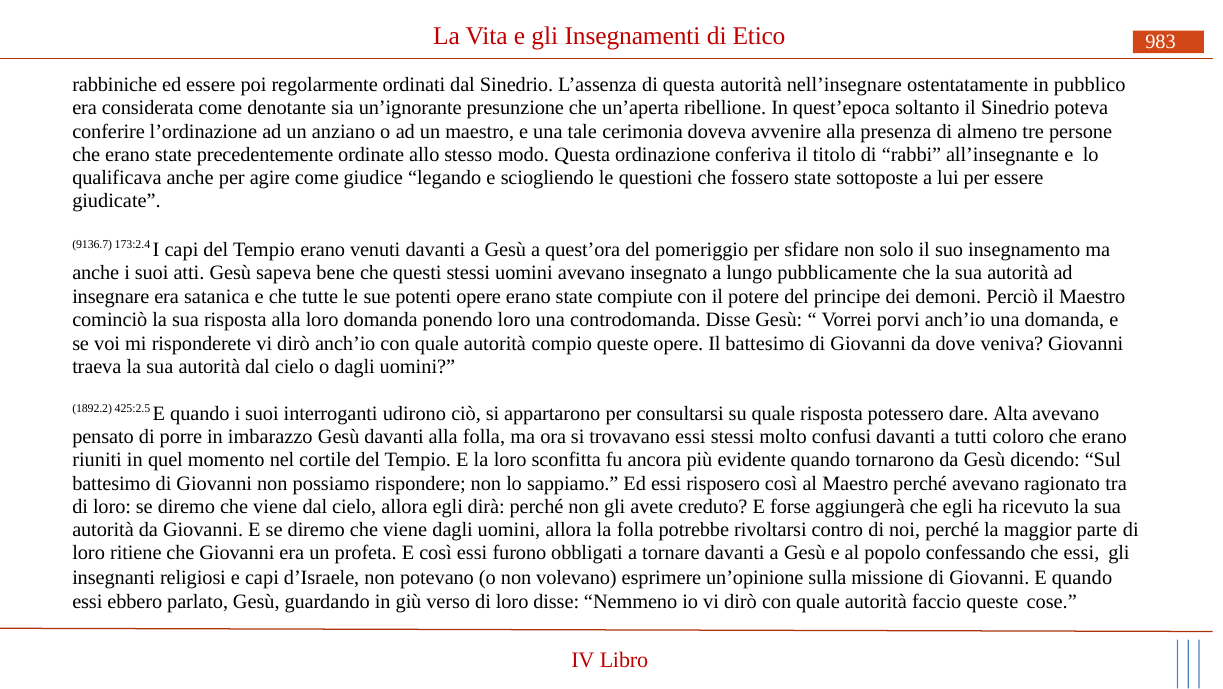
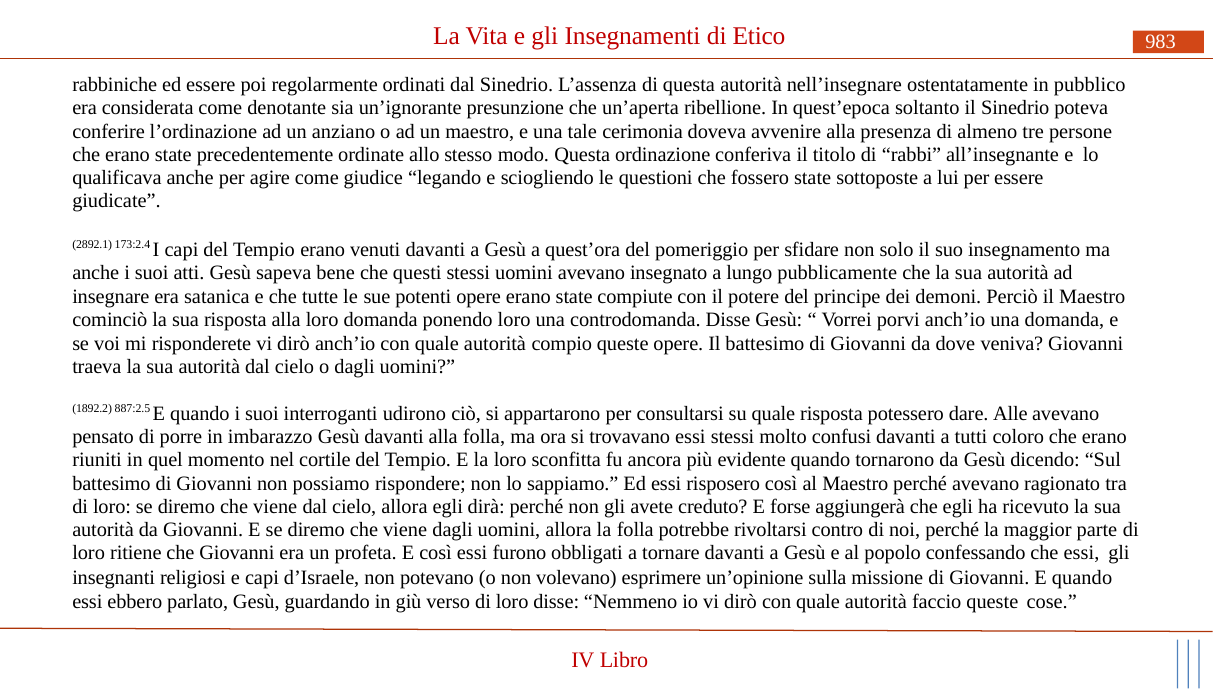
9136.7: 9136.7 -> 2892.1 (92, 244)
425:2.5: 425:2.5 -> 887:2.5 (133, 409)
Alta: Alta -> Alle (1010, 414)
